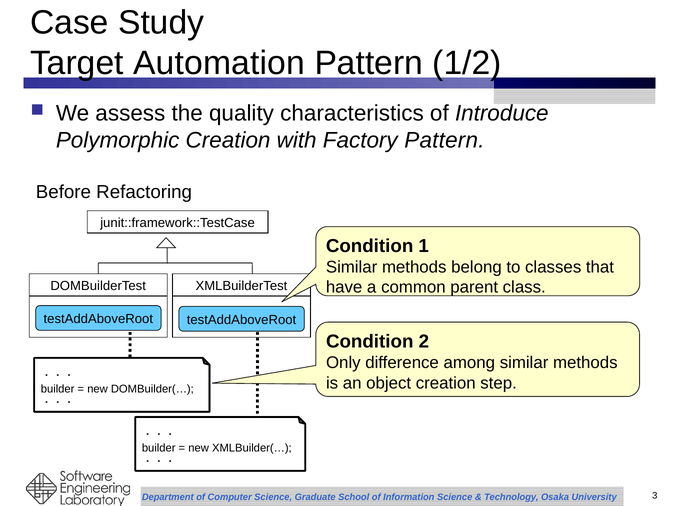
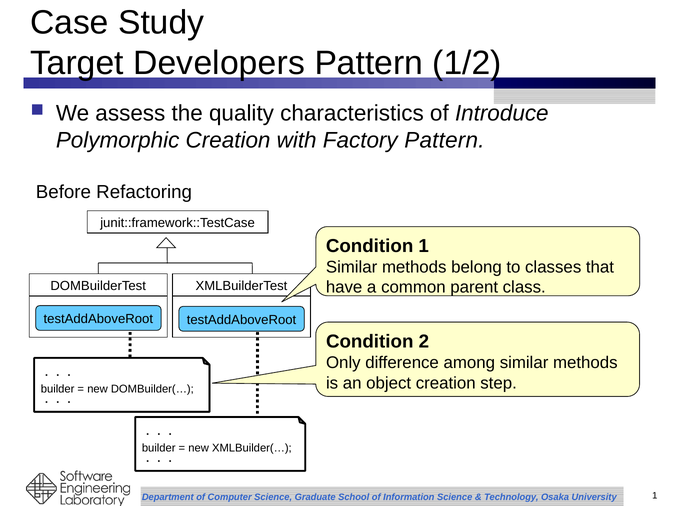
Automation: Automation -> Developers (219, 63)
3: 3 -> 1 (655, 495)
